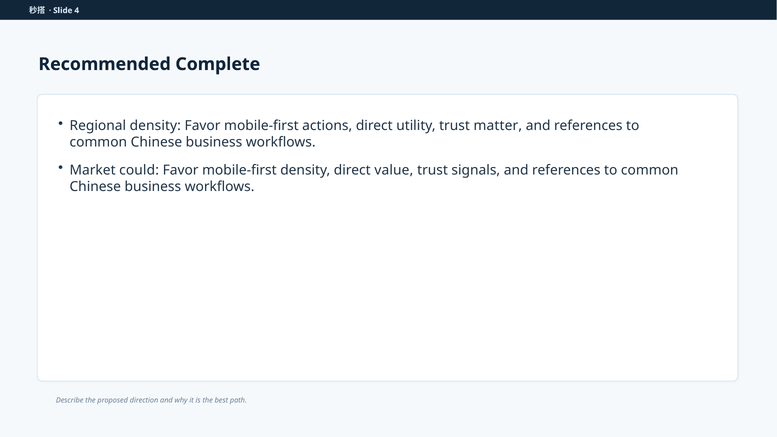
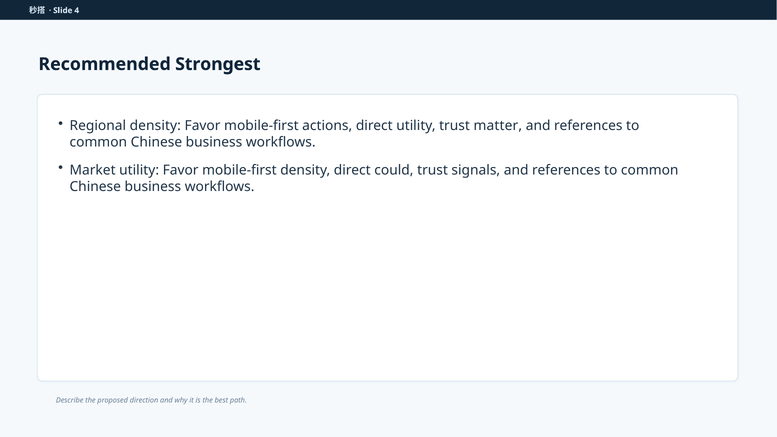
Complete: Complete -> Strongest (218, 64)
Market could: could -> utility (139, 170)
value: value -> could (394, 170)
